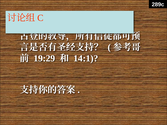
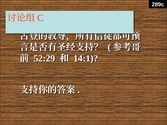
19:29: 19:29 -> 52:29 (44, 59)
